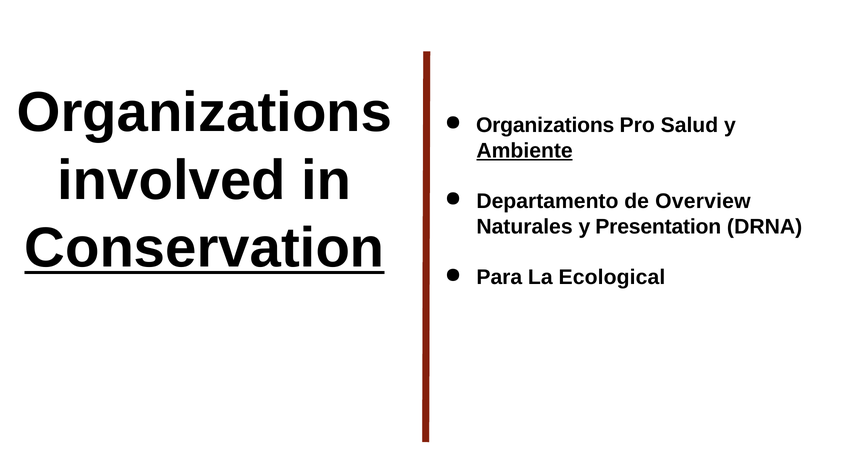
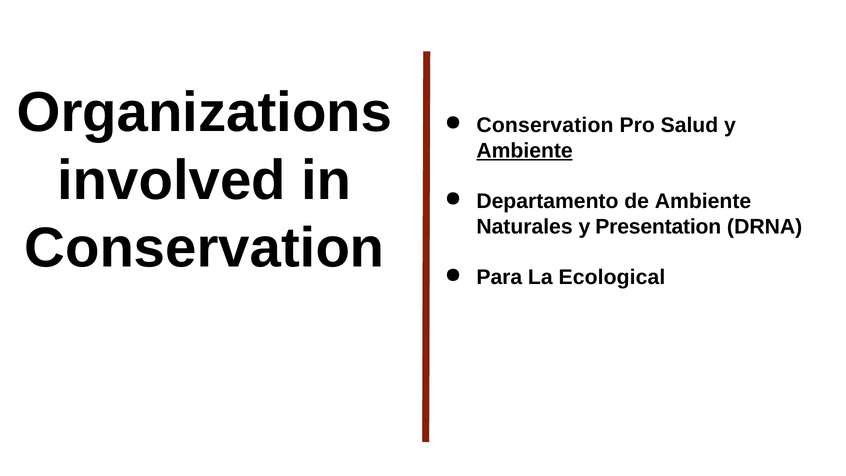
Organizations: Organizations -> Conservation (545, 125)
de Overview: Overview -> Ambiente (703, 201)
Conservation underline: present -> none (204, 248)
